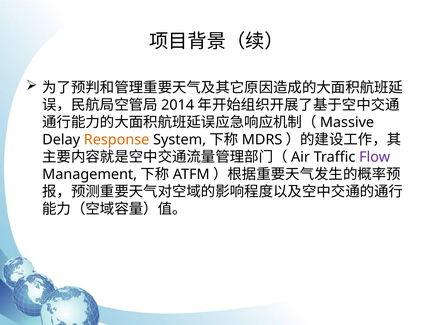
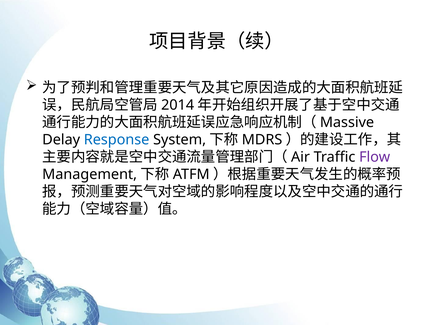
Response colour: orange -> blue (117, 140)
